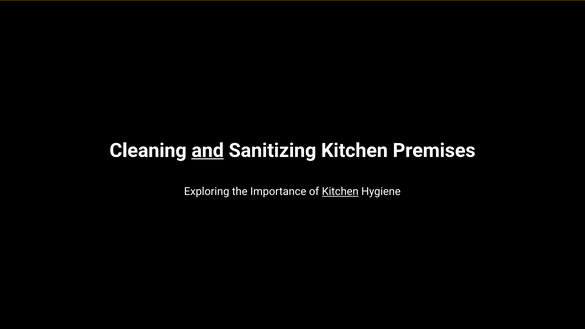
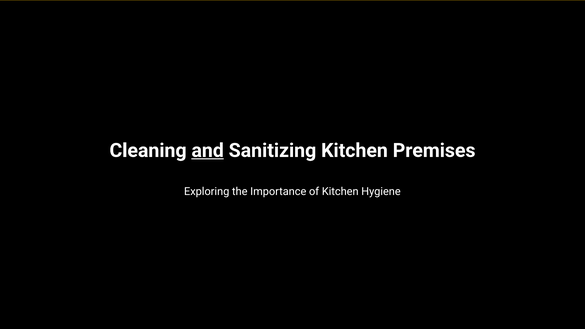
Kitchen underline: present -> none (340, 192)
